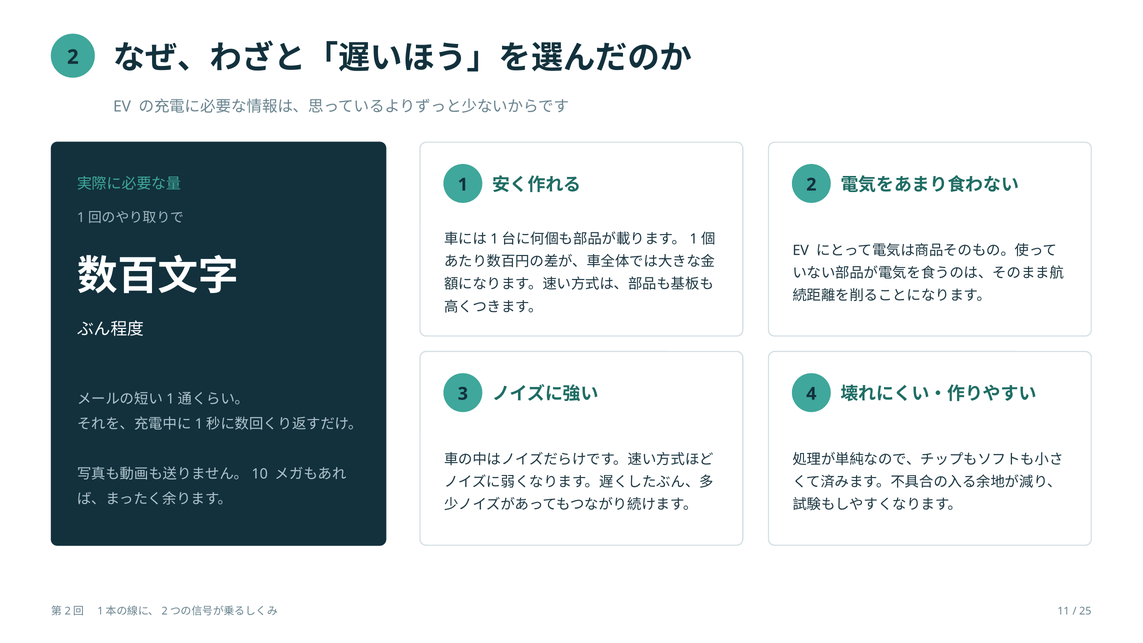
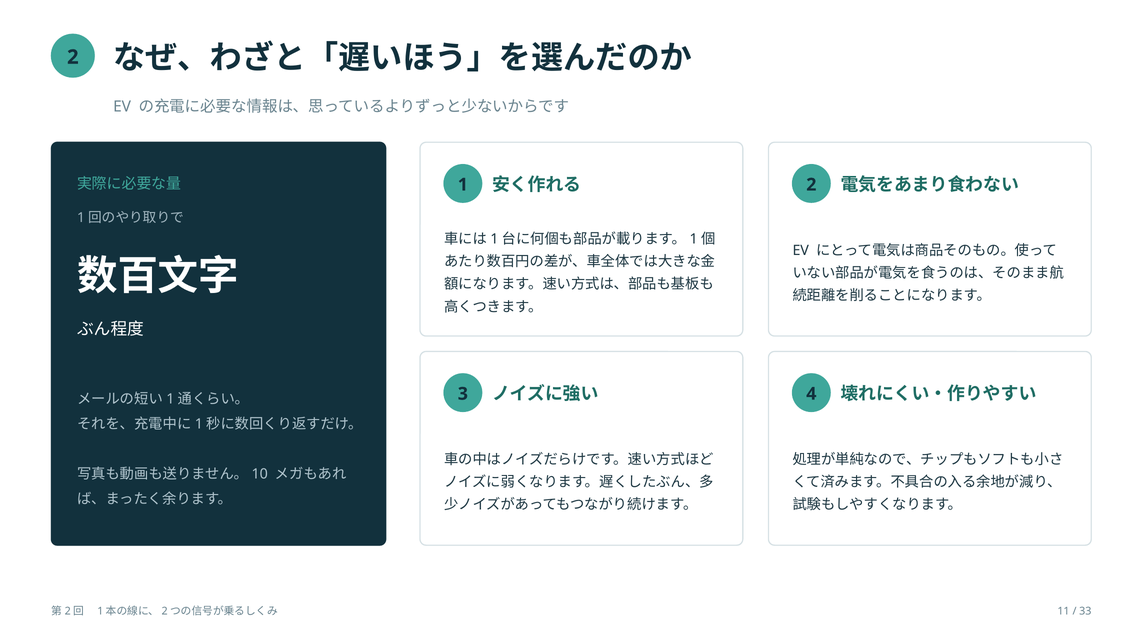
25: 25 -> 33 (1085, 611)
